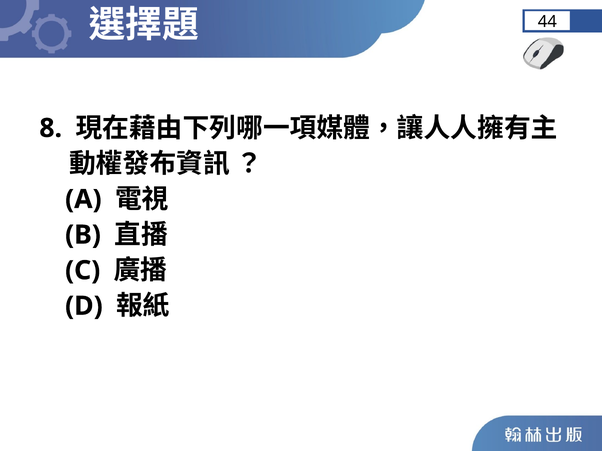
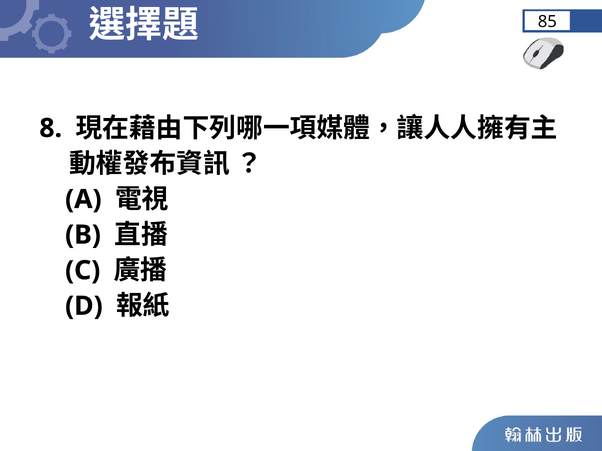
44: 44 -> 85 (547, 22)
